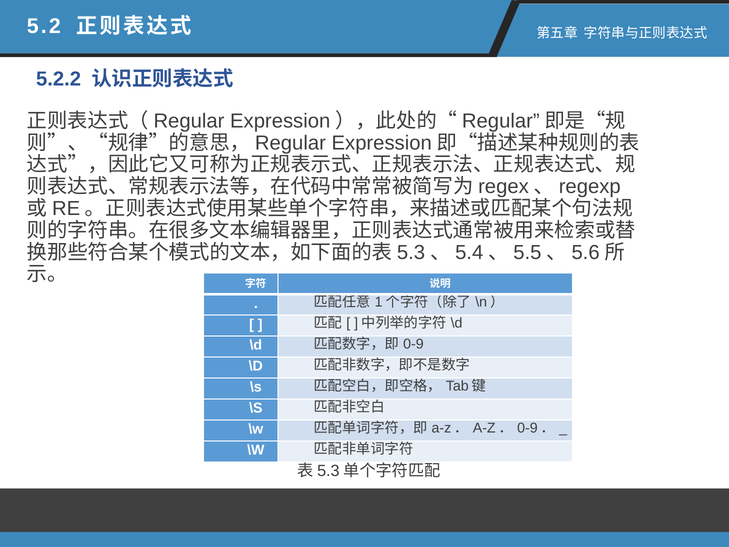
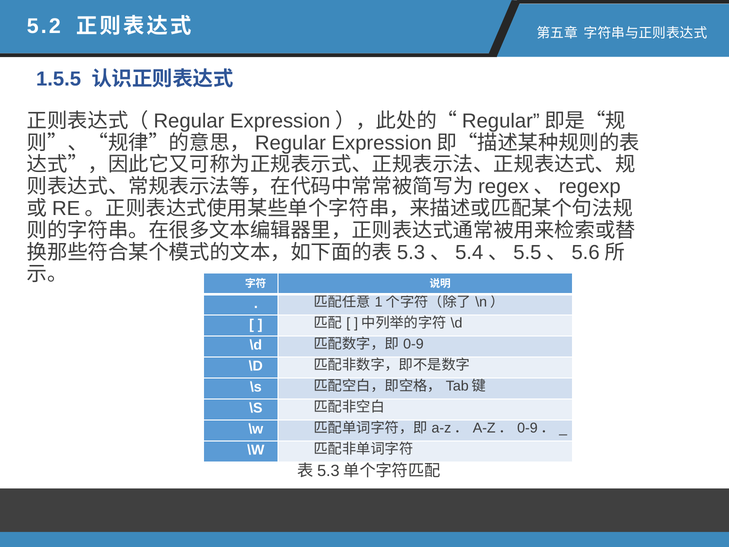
5.2.2: 5.2.2 -> 1.5.5 (59, 79)
